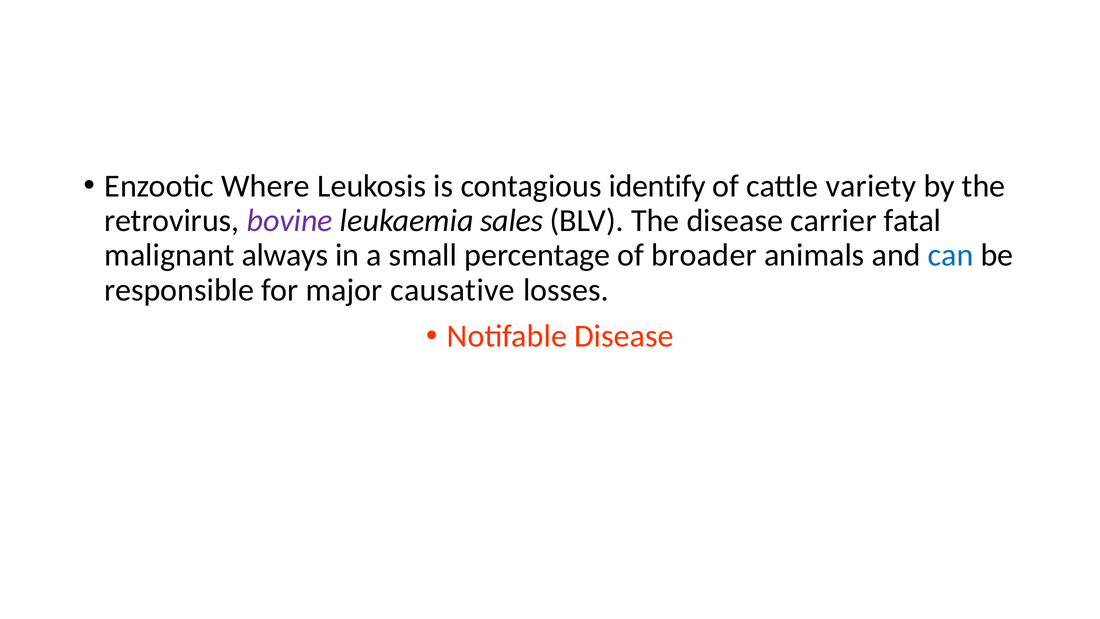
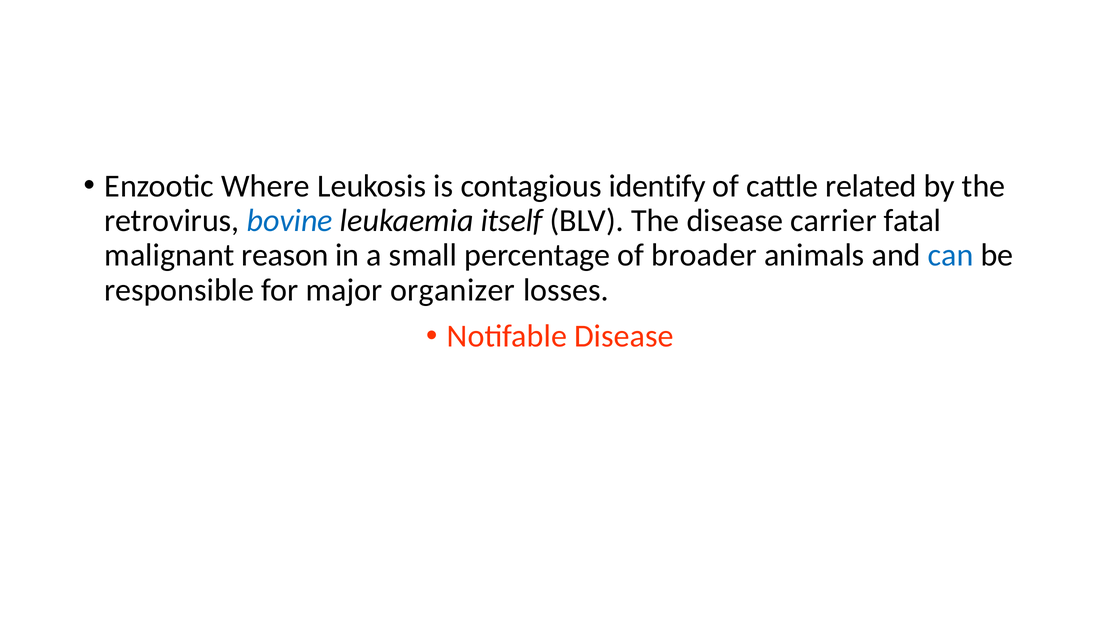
variety: variety -> related (871, 186)
bovine colour: purple -> blue (290, 221)
sales: sales -> itself (512, 221)
always: always -> reason (285, 255)
causative: causative -> organizer (453, 290)
